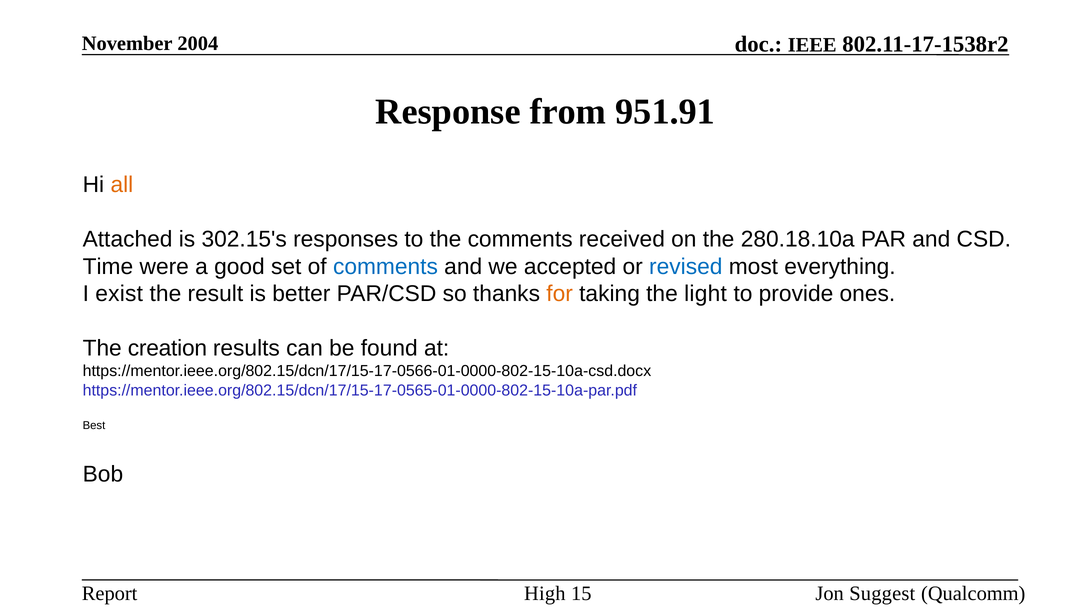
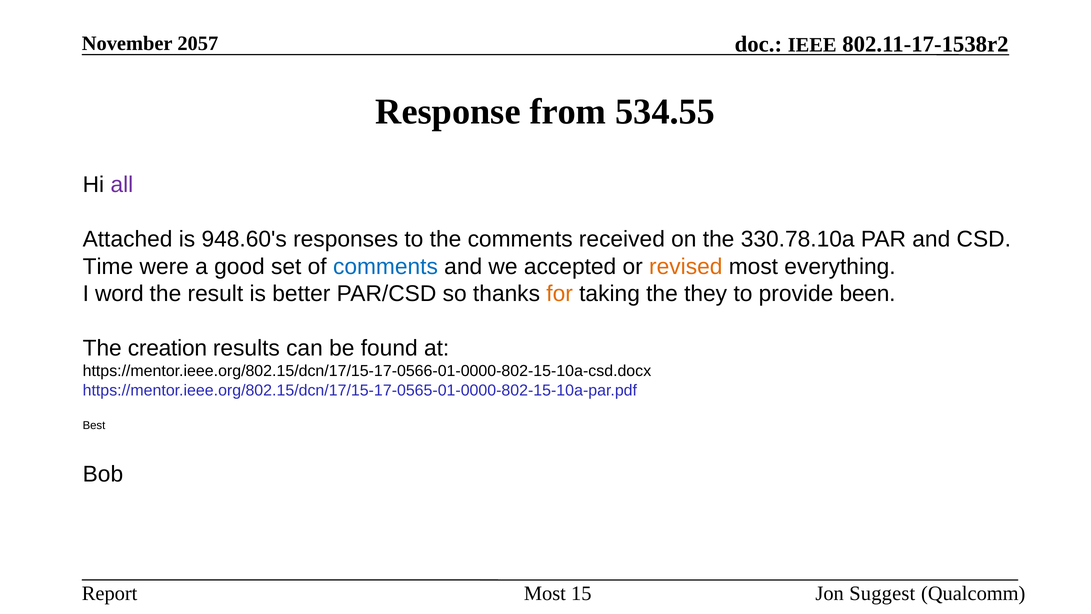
2004: 2004 -> 2057 (198, 43)
951.91: 951.91 -> 534.55 (665, 112)
all colour: orange -> purple (122, 185)
302.15's: 302.15's -> 948.60's (244, 239)
280.18.10a: 280.18.10a -> 330.78.10a (798, 239)
revised colour: blue -> orange (686, 266)
exist: exist -> word (119, 294)
light: light -> they (706, 294)
ones: ones -> been (868, 294)
High: High -> Most (545, 593)
